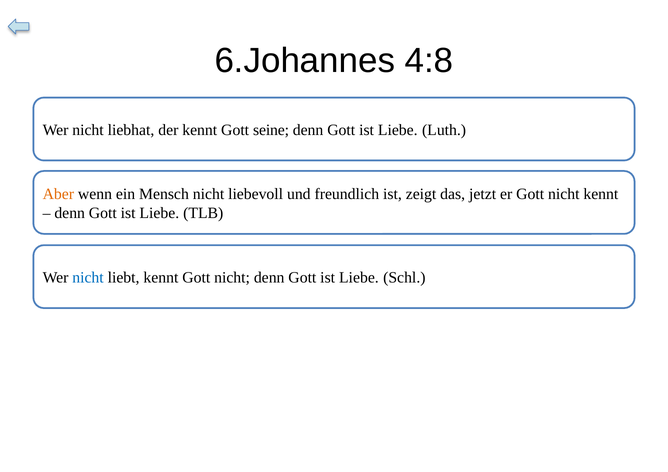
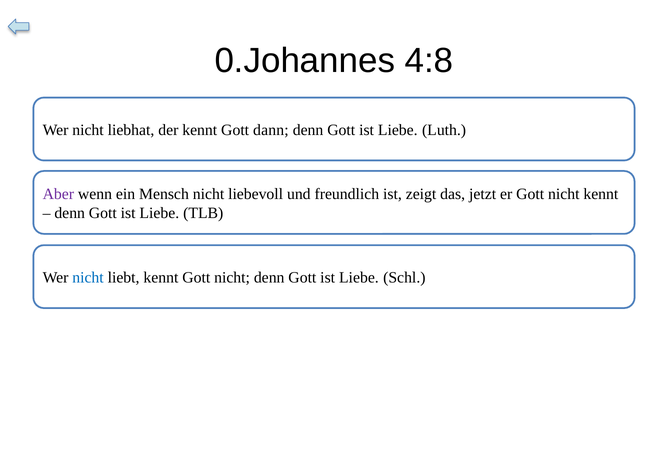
6.Johannes: 6.Johannes -> 0.Johannes (305, 61)
seine: seine -> dann (271, 130)
Aber colour: orange -> purple (58, 194)
